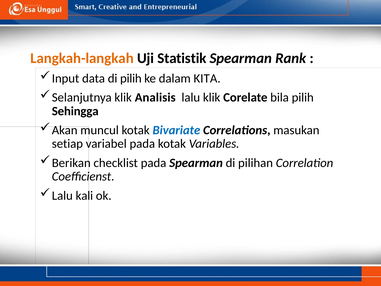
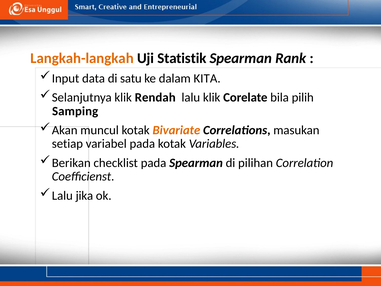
di pilih: pilih -> satu (131, 78)
Analisis: Analisis -> Rendah (155, 97)
Sehingga: Sehingga -> Samping (75, 111)
Bivariate colour: blue -> orange (176, 130)
kali: kali -> jika (84, 195)
